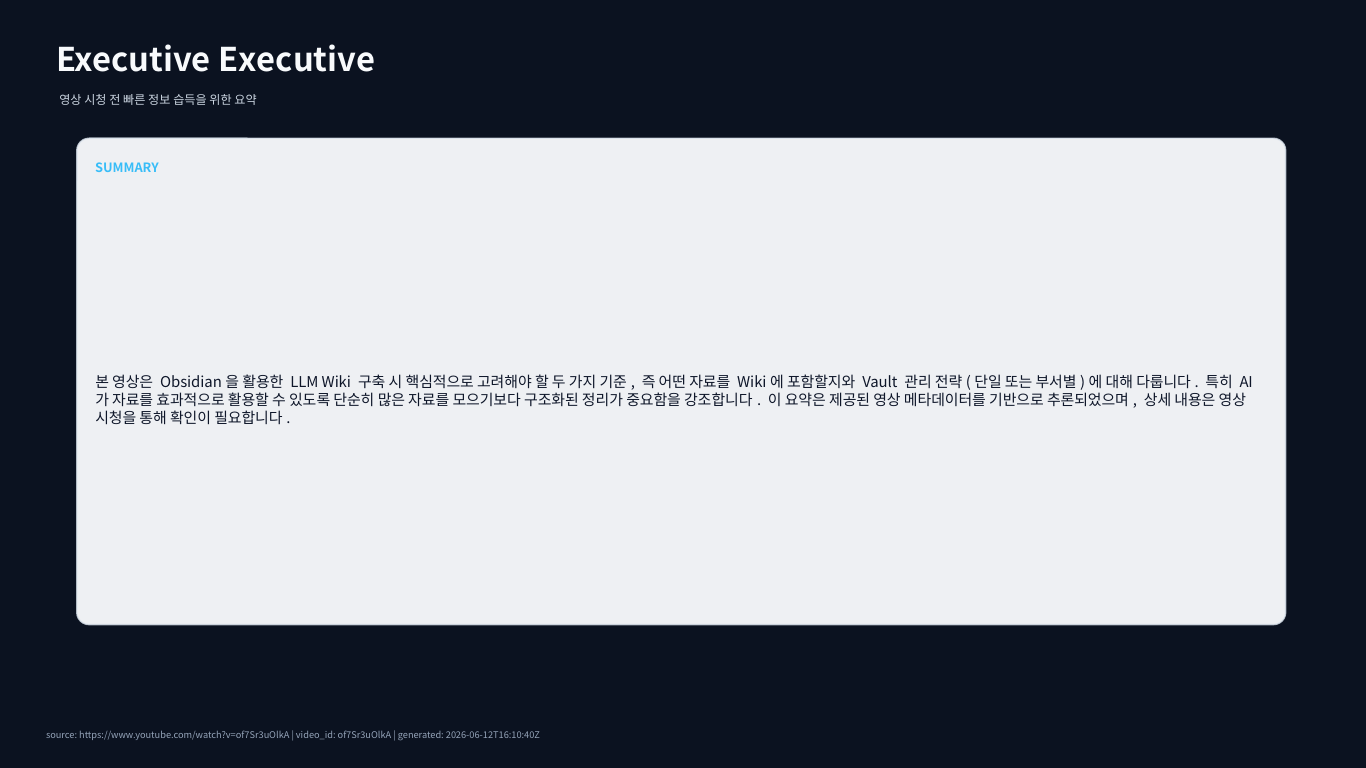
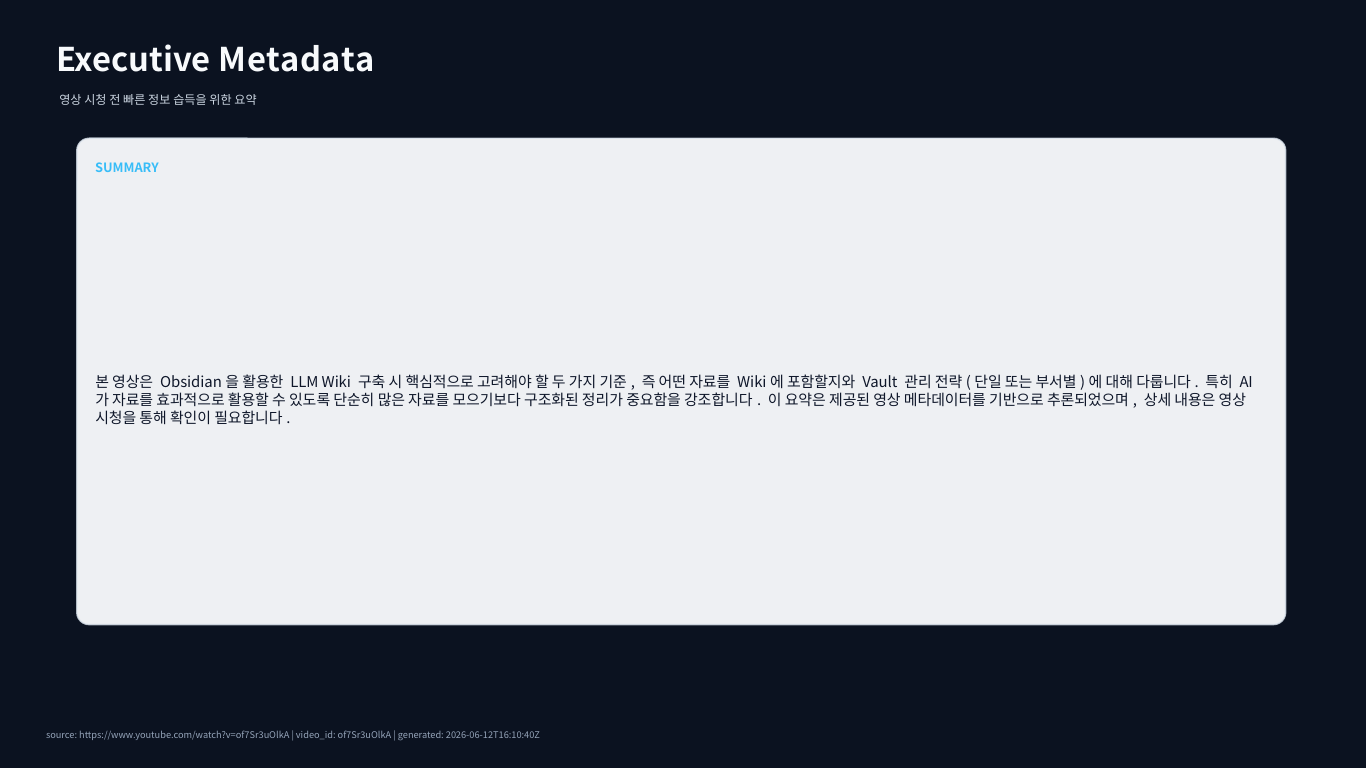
Executive Executive: Executive -> Metadata (297, 61)
